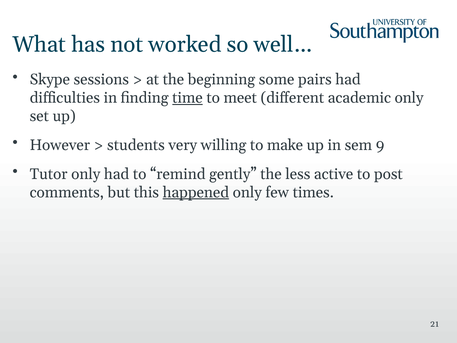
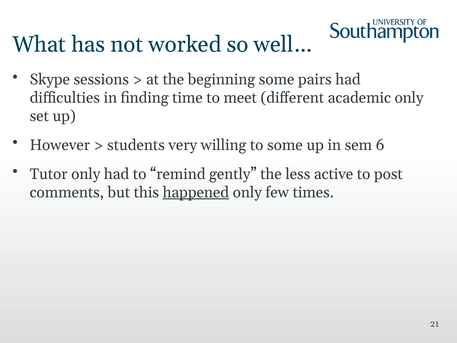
time underline: present -> none (187, 98)
to make: make -> some (285, 145)
9: 9 -> 6 (380, 145)
